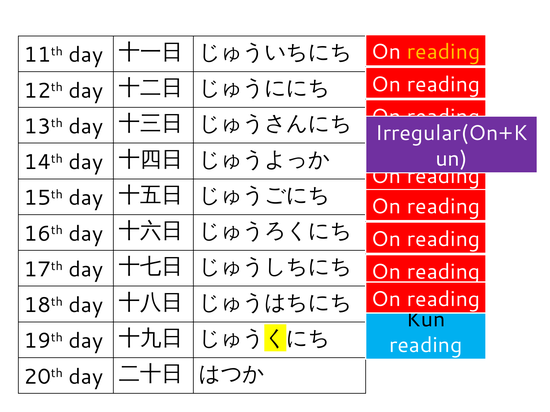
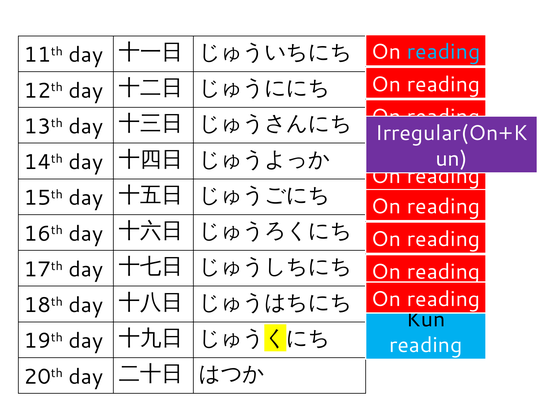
reading colour: yellow -> light blue (444, 52)
